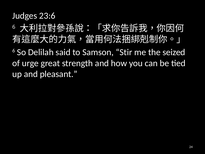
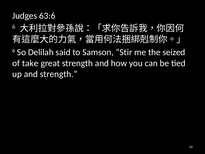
23:6: 23:6 -> 63:6 (47, 16)
urge: urge -> take (30, 63)
and pleasant: pleasant -> strength (59, 74)
